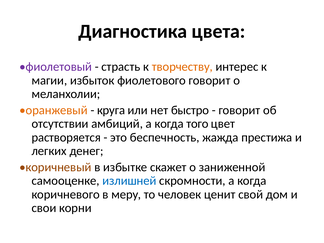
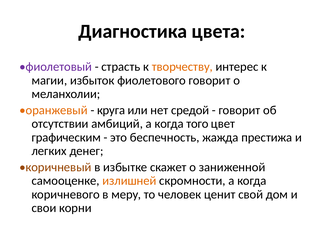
быстро: быстро -> средой (190, 110)
растворяется: растворяется -> графическим (66, 137)
излишней colour: blue -> orange (129, 181)
